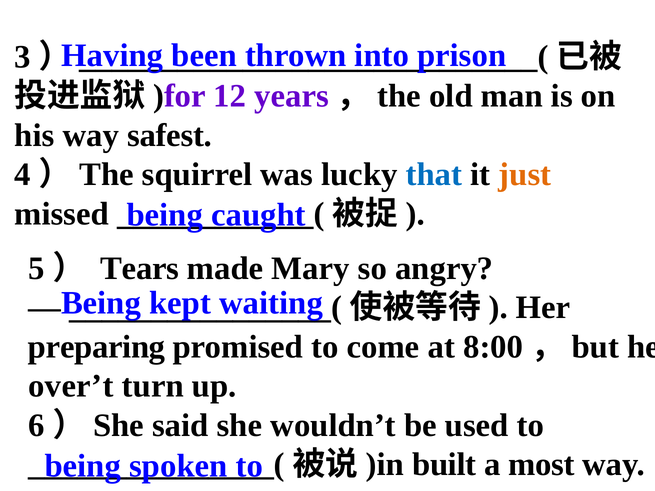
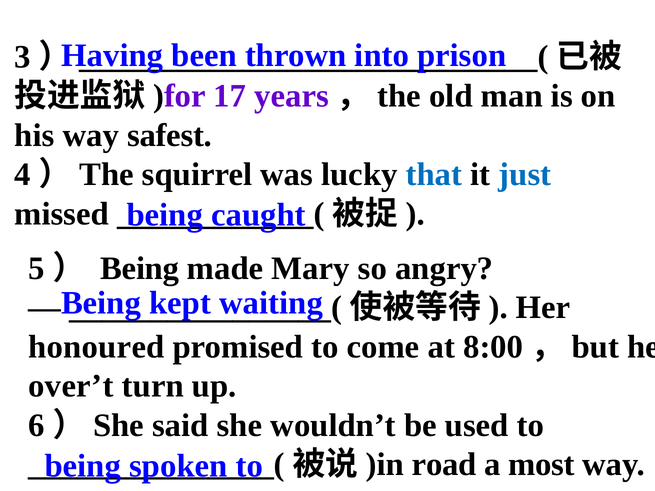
12: 12 -> 17 (230, 96)
just colour: orange -> blue (525, 175)
Tears: Tears -> Being (140, 268)
preparing: preparing -> honoured (96, 347)
built: built -> road (444, 465)
